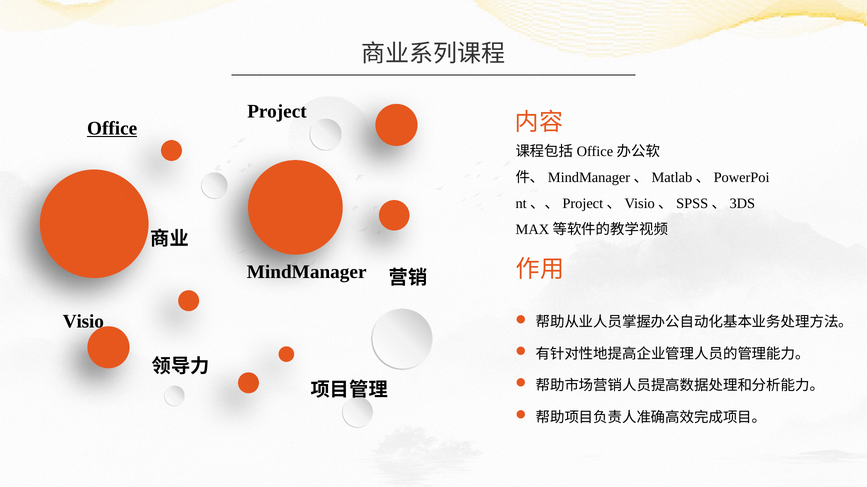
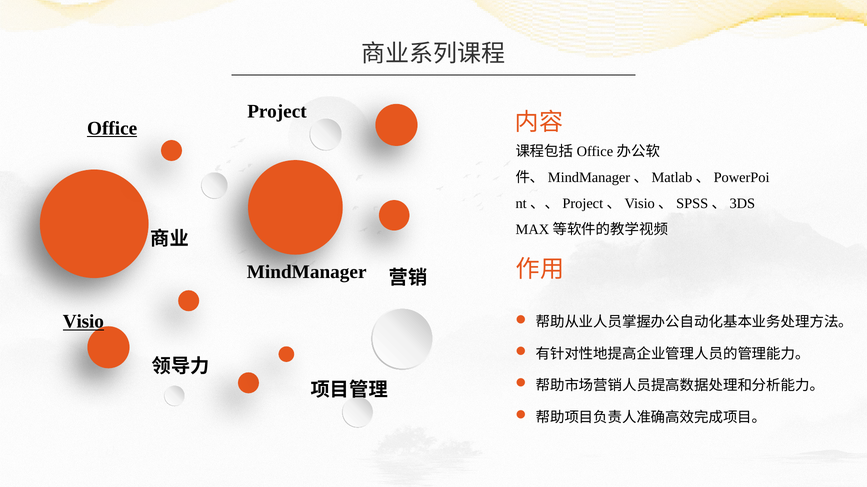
Visio underline: none -> present (83, 322)
